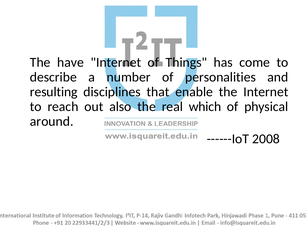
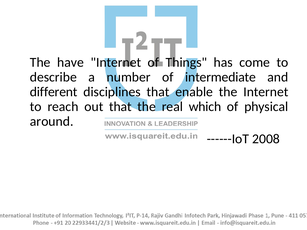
personalities: personalities -> intermediate (221, 77)
resulting: resulting -> different (54, 92)
out also: also -> that (120, 107)
